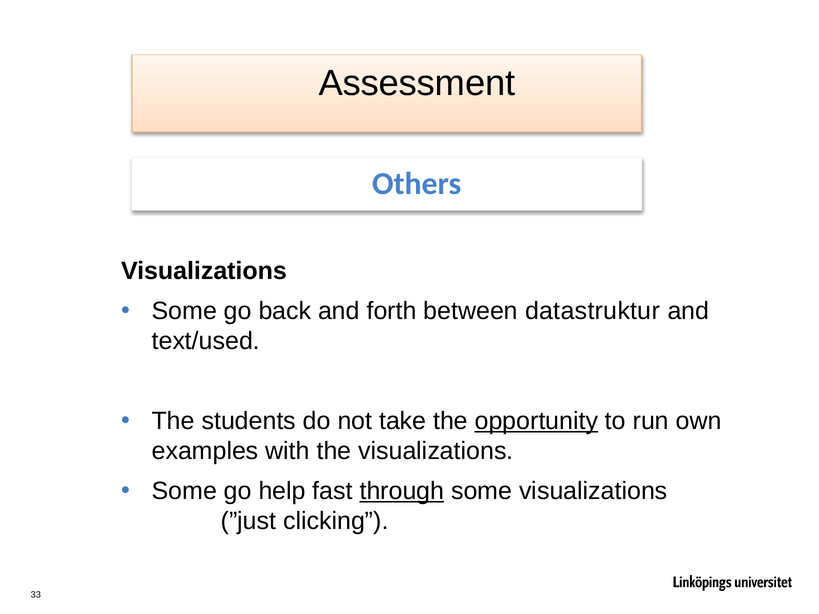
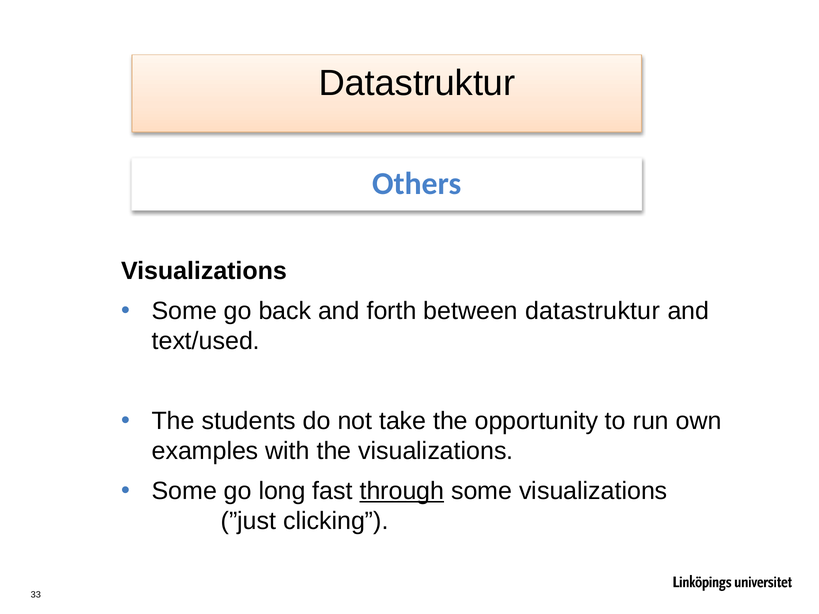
Assessment: Assessment -> Datastruktur (417, 83)
opportunity underline: present -> none (536, 421)
help: help -> long (282, 491)
